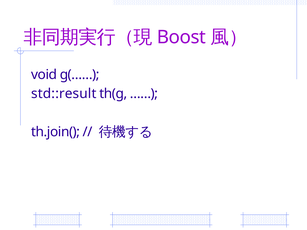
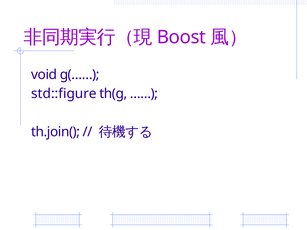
std::result: std::result -> std::figure (64, 94)
